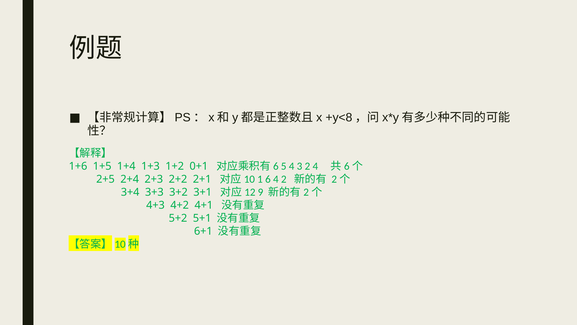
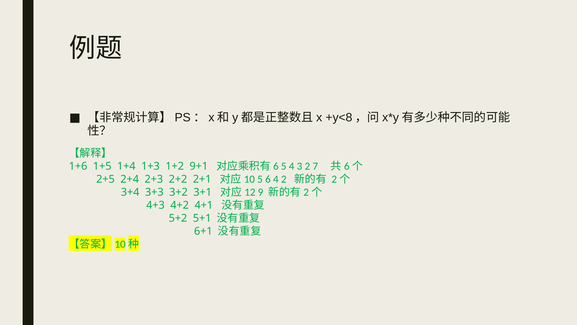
0+1: 0+1 -> 9+1 (199, 166)
2 4: 4 -> 7 (315, 166)
1: 1 -> 5 (260, 179)
